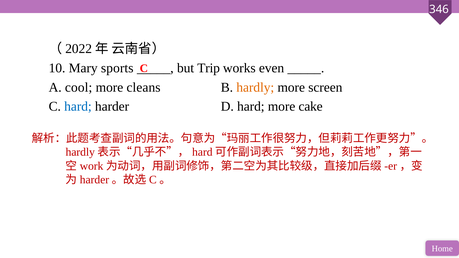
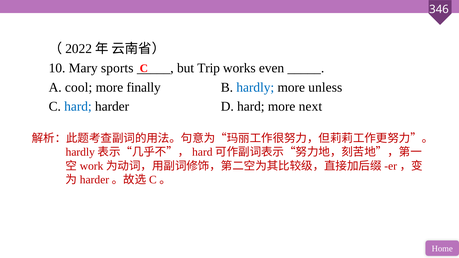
cleans: cleans -> finally (144, 87)
hardly colour: orange -> blue (255, 87)
screen: screen -> unless (325, 87)
cake: cake -> next (310, 107)
